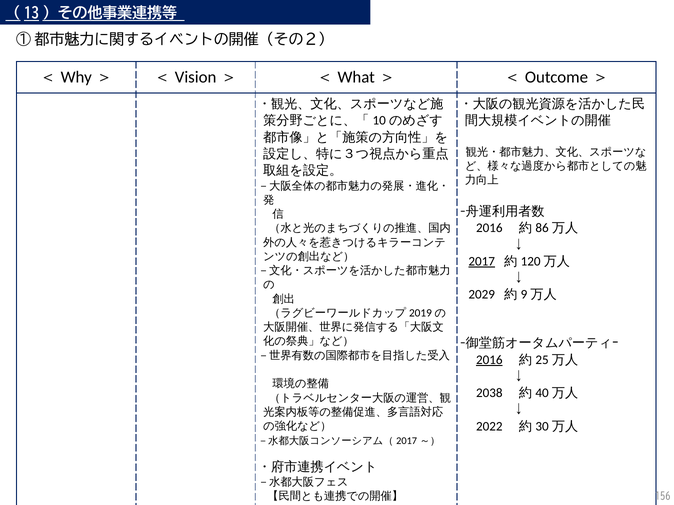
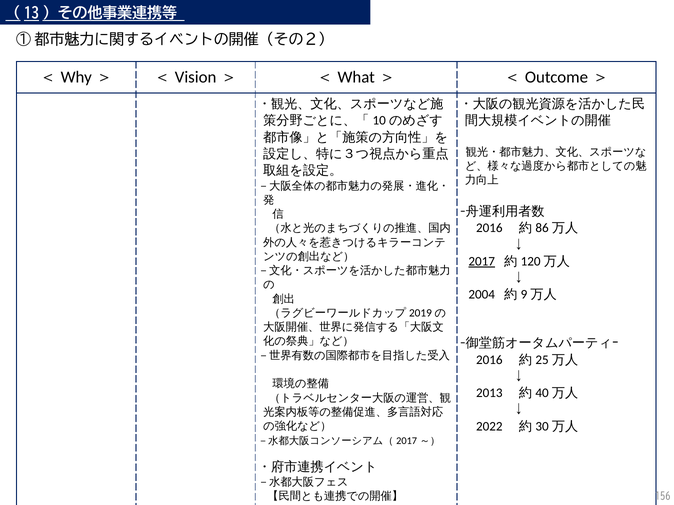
2029: 2029 -> 2004 (482, 295)
2016 underline: present -> none (489, 360)
2038: 2038 -> 2013 (489, 393)
